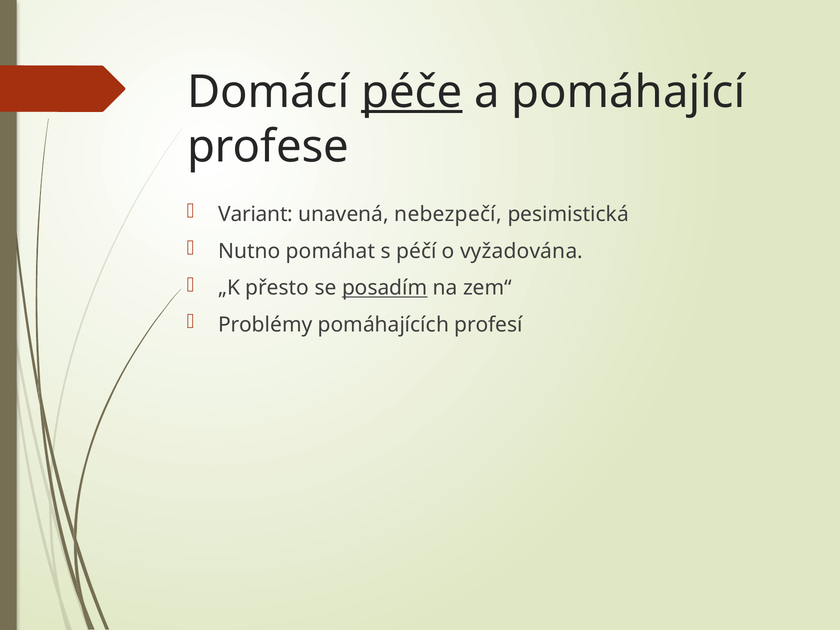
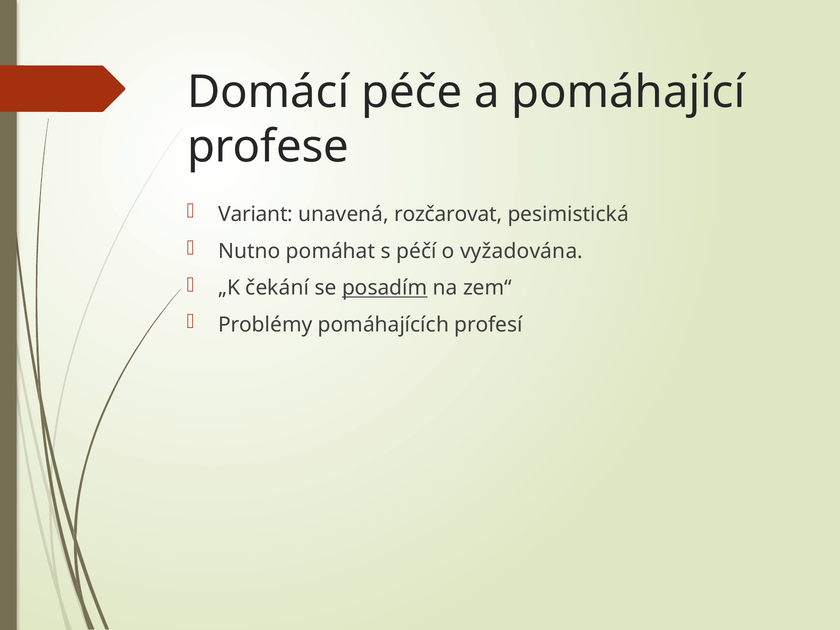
péče underline: present -> none (412, 92)
nebezpečí: nebezpečí -> rozčarovat (448, 214)
přesto: přesto -> čekání (277, 288)
